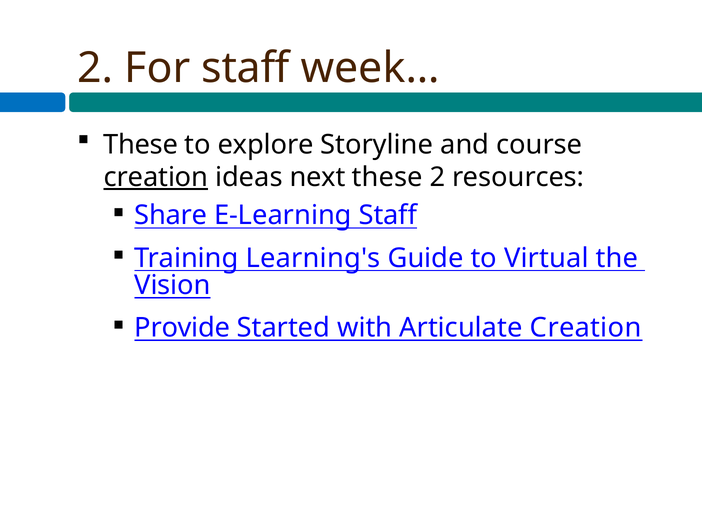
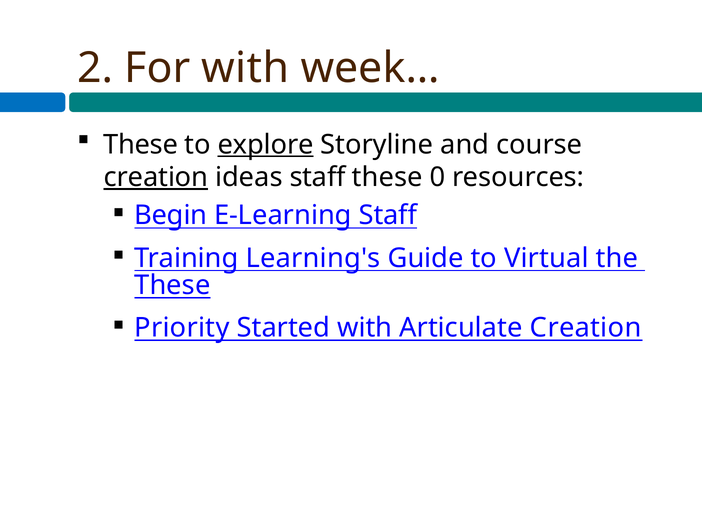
For staff: staff -> with (245, 68)
explore underline: none -> present (266, 145)
ideas next: next -> staff (318, 177)
these 2: 2 -> 0 (437, 177)
Share: Share -> Begin (171, 216)
Vision: Vision -> These (172, 286)
Provide: Provide -> Priority (182, 328)
